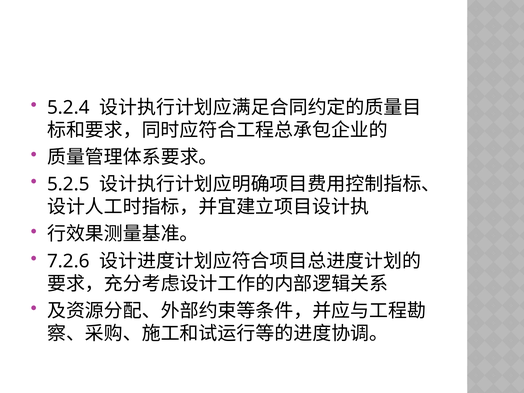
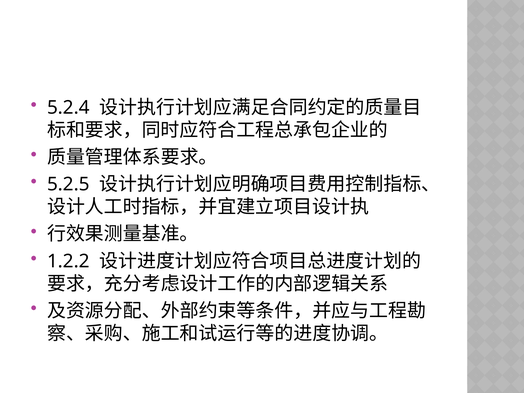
7.2.6: 7.2.6 -> 1.2.2 (68, 261)
